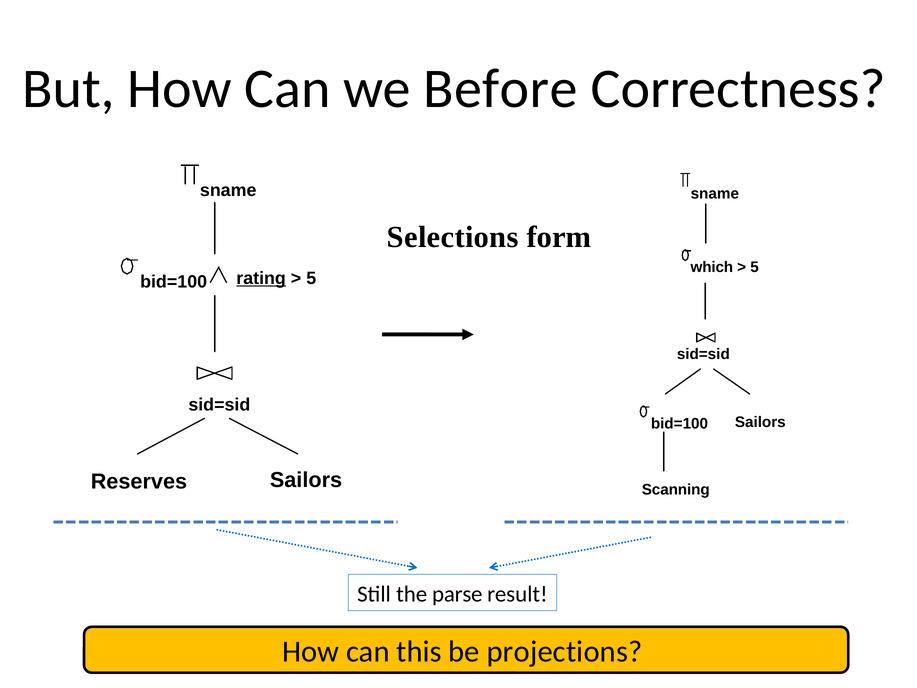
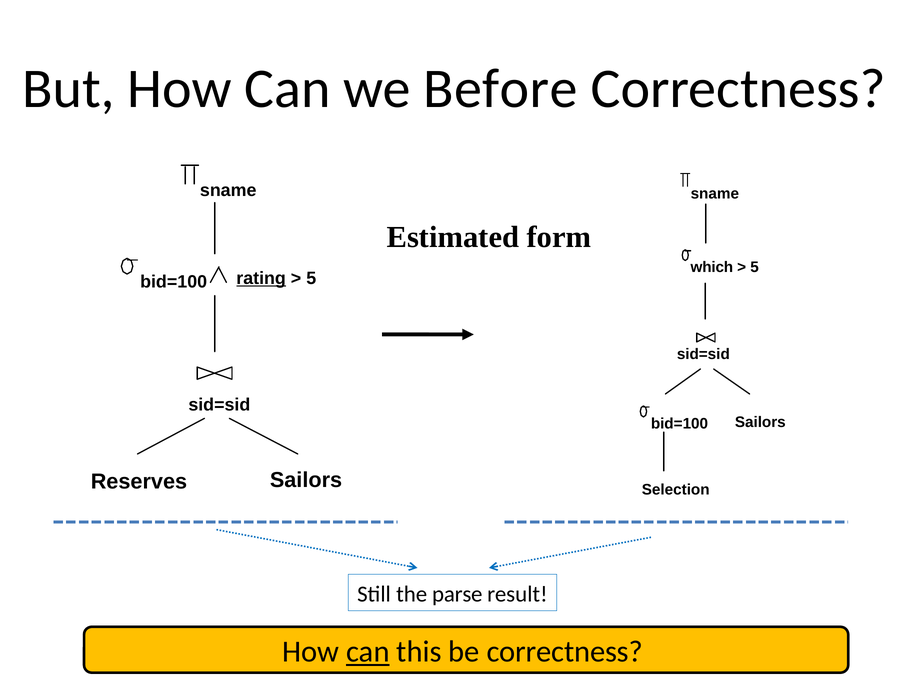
Selections: Selections -> Estimated (453, 237)
Scanning: Scanning -> Selection (676, 490)
can underline: none -> present (368, 652)
be projections: projections -> correctness (565, 652)
